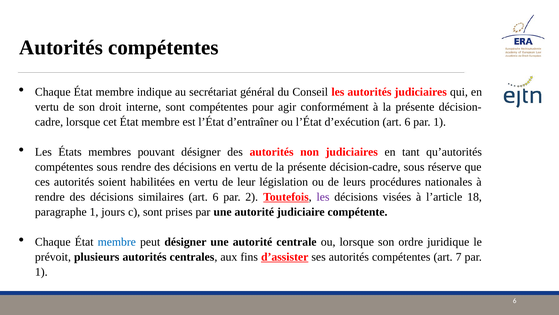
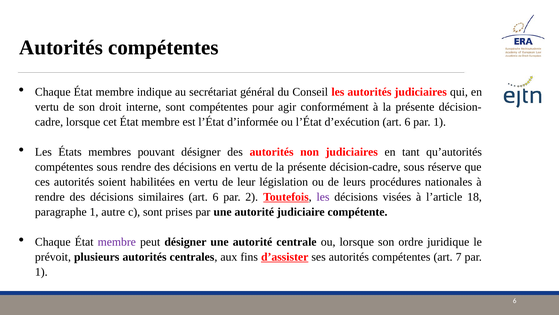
d’entraîner: d’entraîner -> d’informée (253, 122)
jours: jours -> autre (113, 212)
membre colour: blue -> purple (117, 242)
